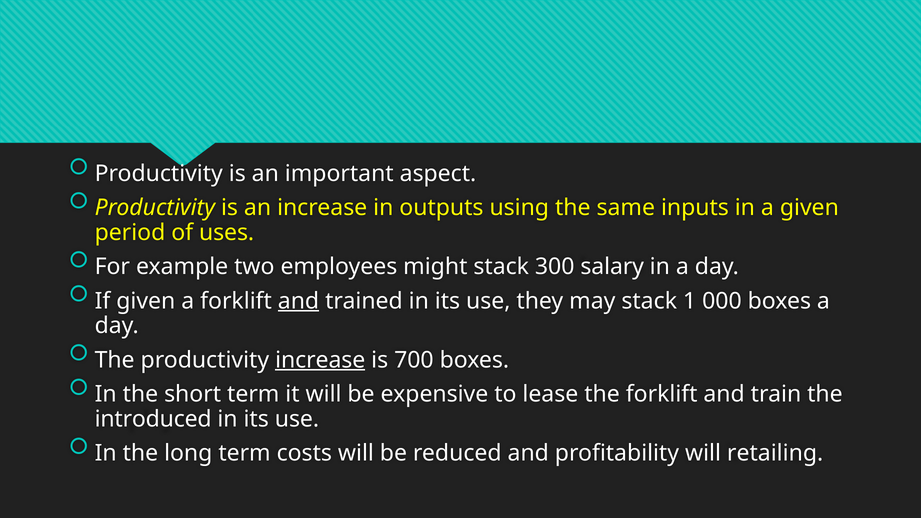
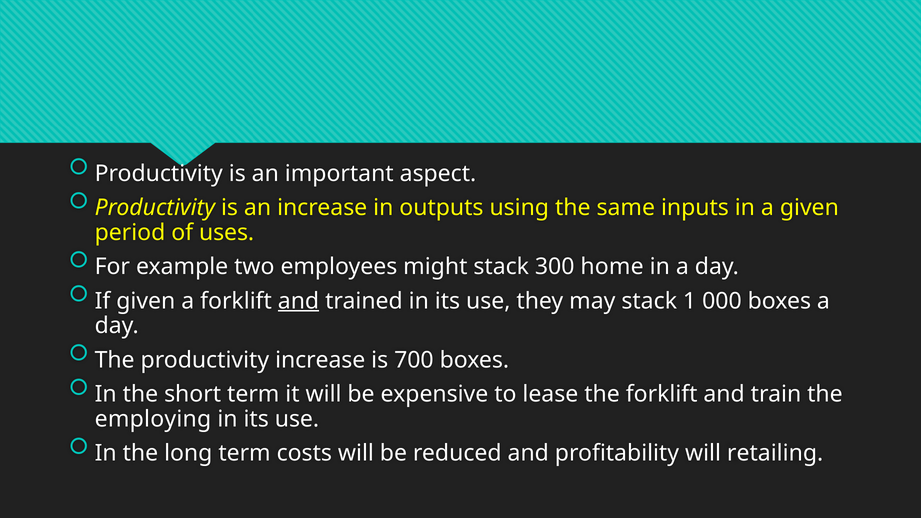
salary: salary -> home (612, 267)
increase underline: present -> none (320, 360)
introduced: introduced -> employing (153, 419)
